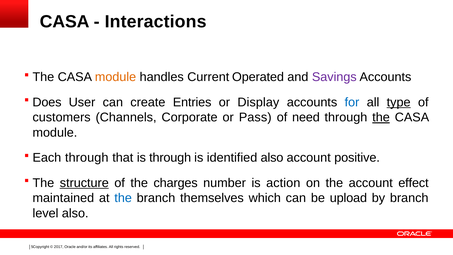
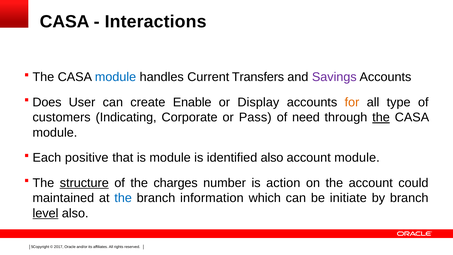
module colour: orange -> blue (116, 77)
Operated: Operated -> Transfers (258, 77)
Entries: Entries -> Enable (192, 102)
for colour: blue -> orange (352, 102)
type underline: present -> none (399, 102)
Channels: Channels -> Indicating (126, 117)
Each through: through -> positive (87, 158)
is through: through -> module (170, 158)
account positive: positive -> module (357, 158)
effect: effect -> could (413, 183)
themselves: themselves -> information (212, 198)
upload: upload -> initiate (348, 198)
level underline: none -> present (45, 213)
